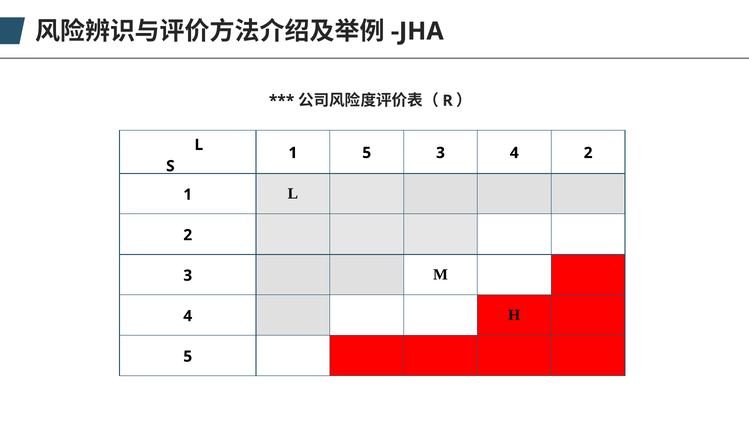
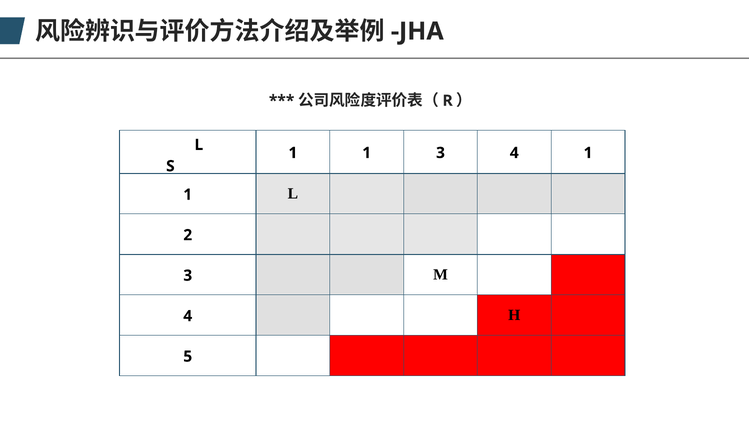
5: 5 -> 1 (367, 153)
4 2: 2 -> 1 (588, 153)
